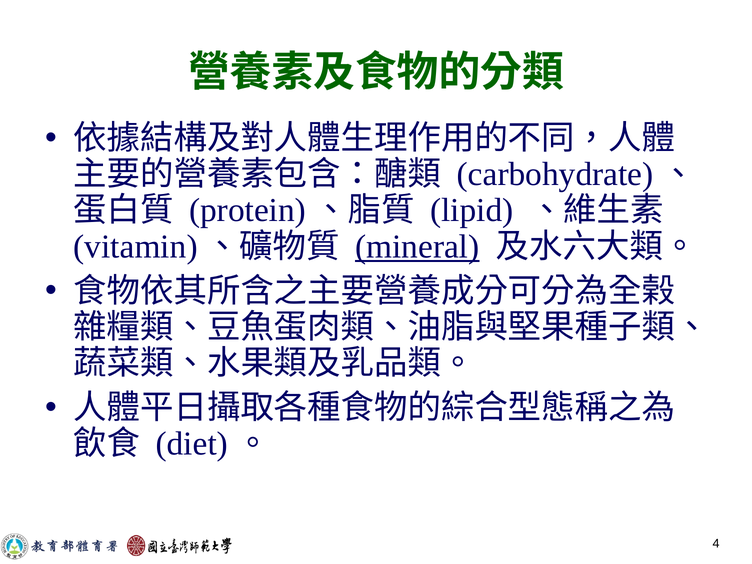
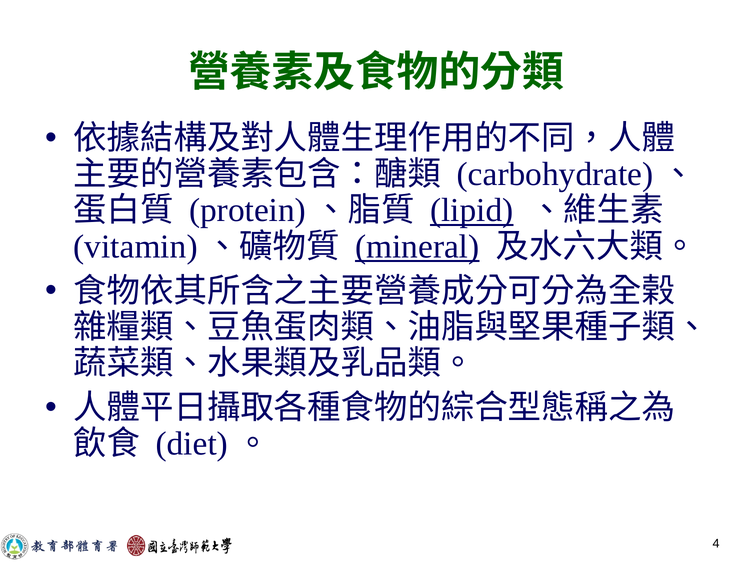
lipid underline: none -> present (472, 210)
